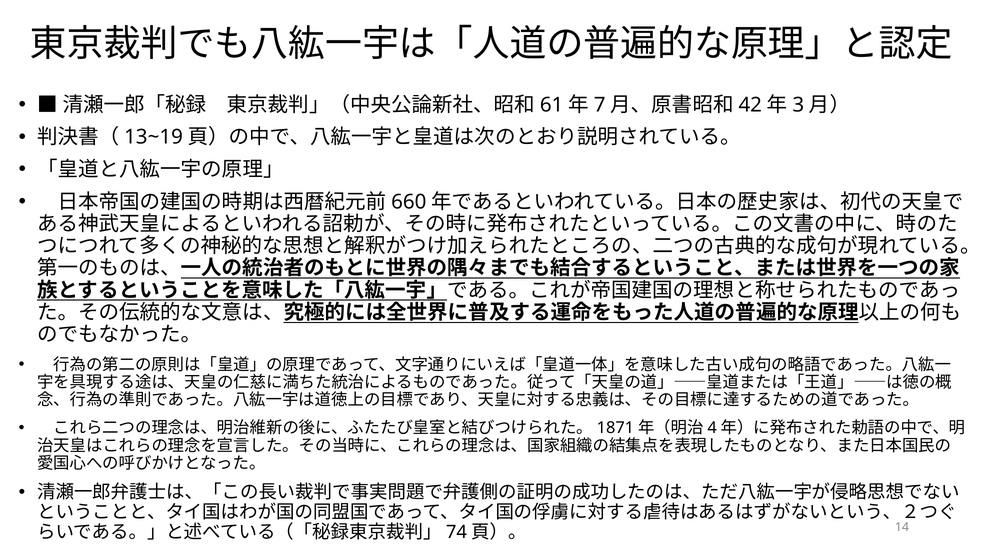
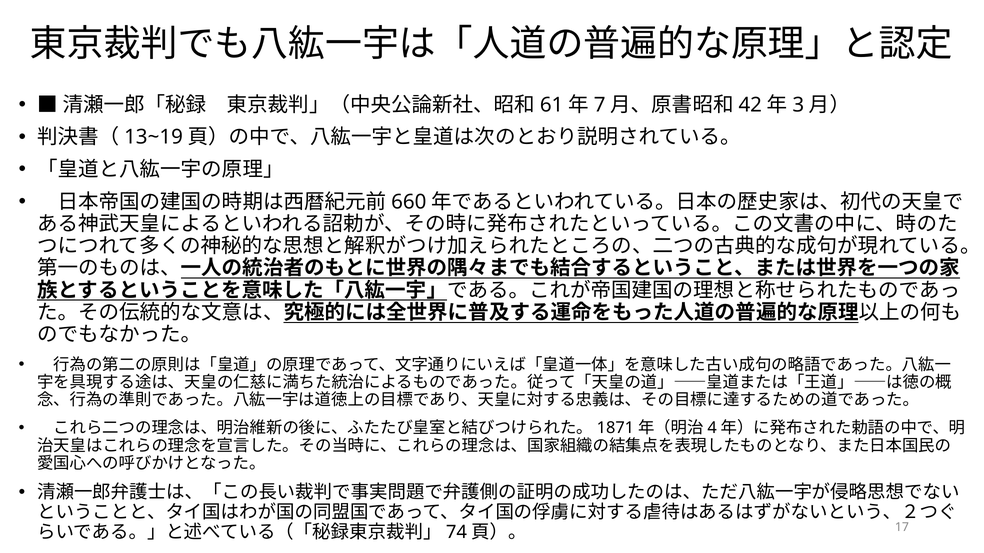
14: 14 -> 17 (902, 528)
